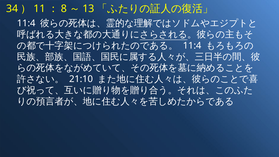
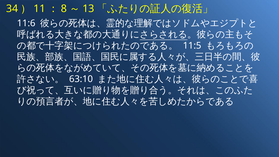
11:4: 11:4 -> 11:6 (26, 23)
11:4: 11:4 -> 11:5 (192, 46)
21:10: 21:10 -> 63:10 (81, 79)
